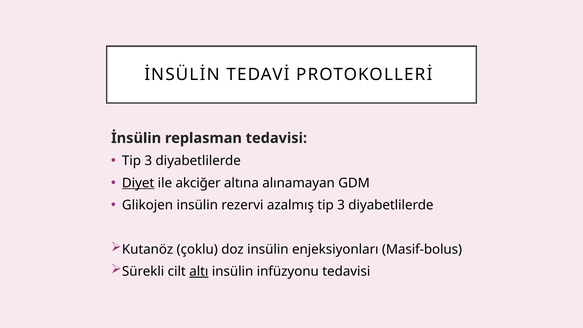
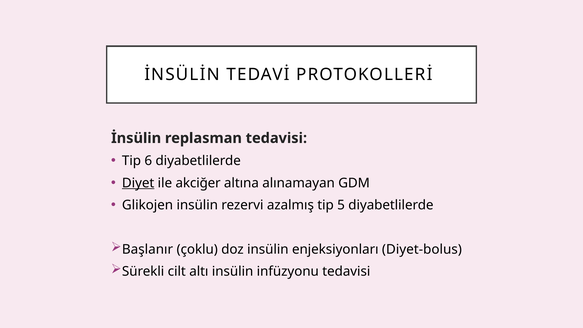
3: 3 -> 6 (148, 161)
azalmış tip 3: 3 -> 5 (341, 205)
Kutanöz: Kutanöz -> Başlanır (148, 249)
Masif-bolus: Masif-bolus -> Diyet-bolus (422, 249)
altı underline: present -> none (199, 271)
